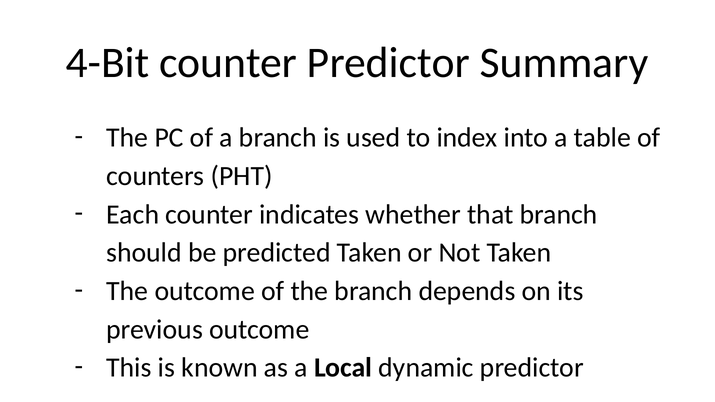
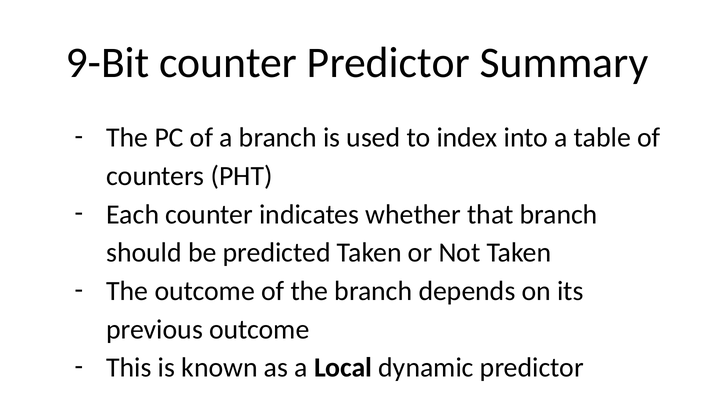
4-Bit: 4-Bit -> 9-Bit (108, 63)
